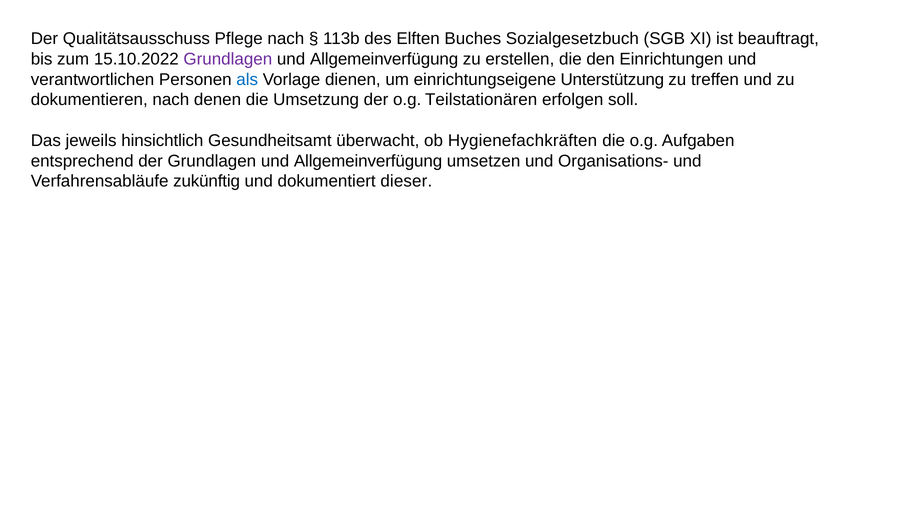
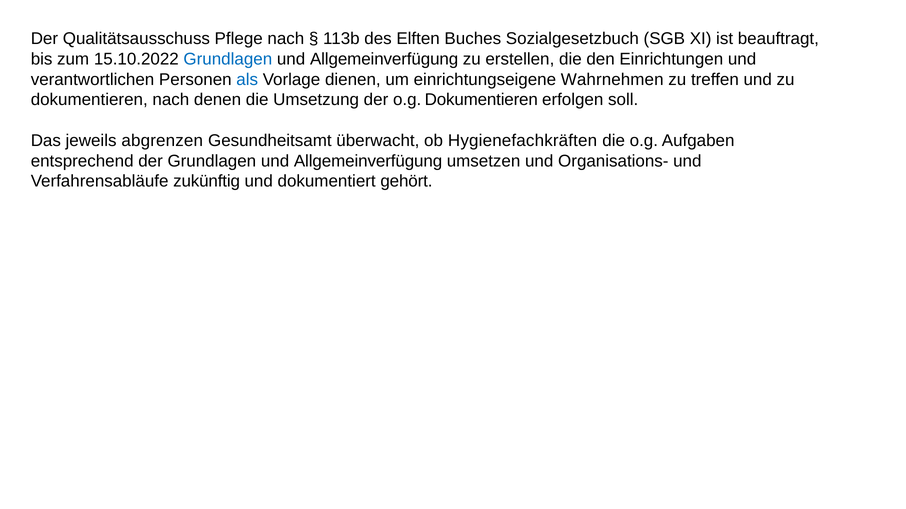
Grundlagen colour: purple -> blue (228, 59)
Unterstützung: Unterstützung -> Wahrnehmen (612, 80)
o.g Teilstationären: Teilstationären -> Dokumentieren (481, 100)
hinsichtlich: hinsichtlich -> abgrenzen (162, 141)
dieser: dieser -> gehört (406, 181)
